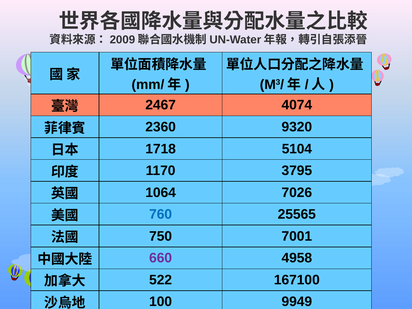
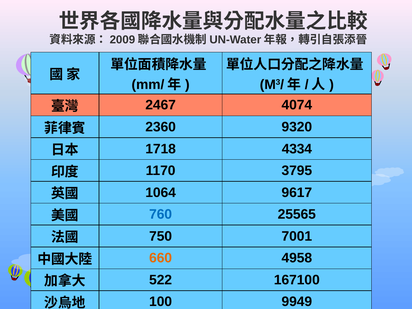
5104: 5104 -> 4334 (297, 149)
7026: 7026 -> 9617 (297, 193)
660 colour: purple -> orange (161, 258)
